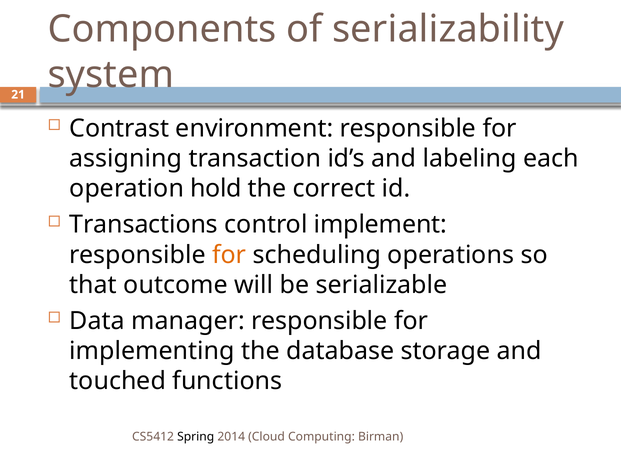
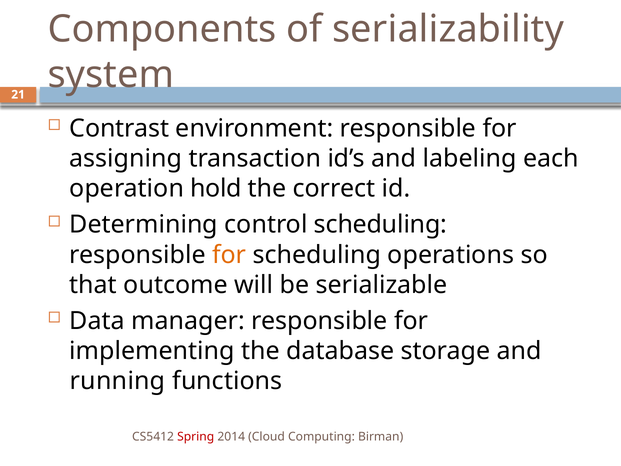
Transactions: Transactions -> Determining (144, 225)
control implement: implement -> scheduling (380, 225)
touched: touched -> running (118, 381)
Spring colour: black -> red (196, 437)
